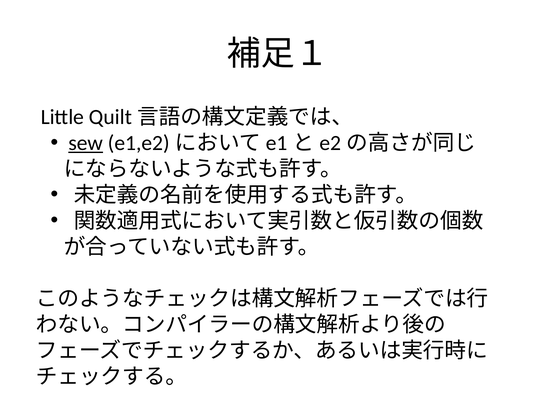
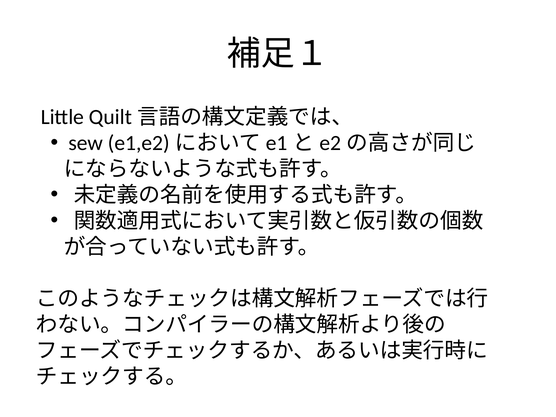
sew underline: present -> none (86, 143)
